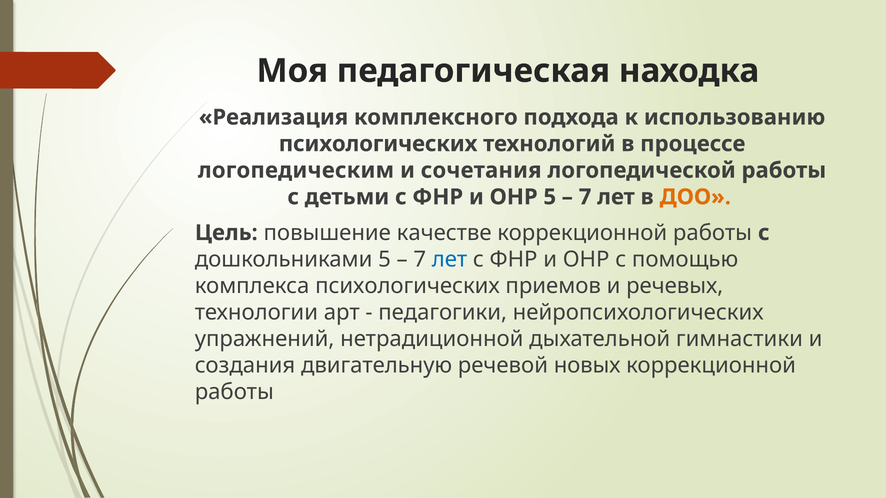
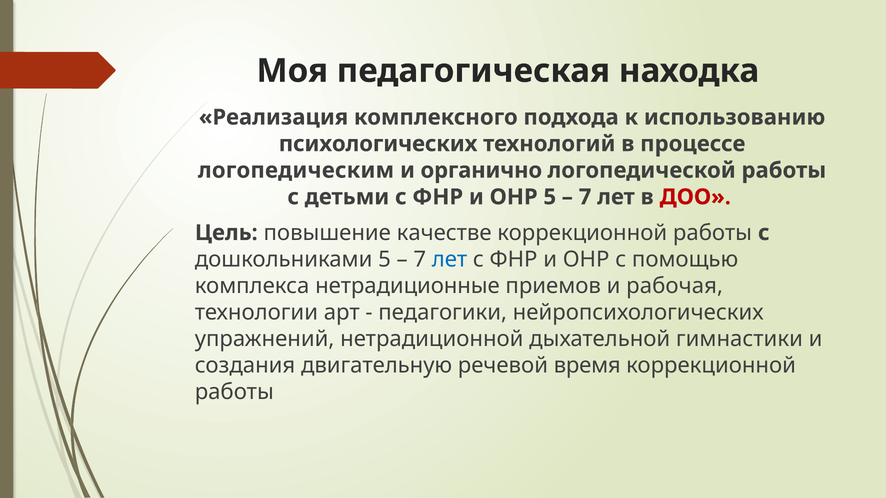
сочетания: сочетания -> органично (481, 171)
ДОО colour: orange -> red (695, 197)
комплекса психологических: психологических -> нетрадиционные (407, 286)
речевых: речевых -> рабочая (675, 286)
новых: новых -> время (587, 366)
